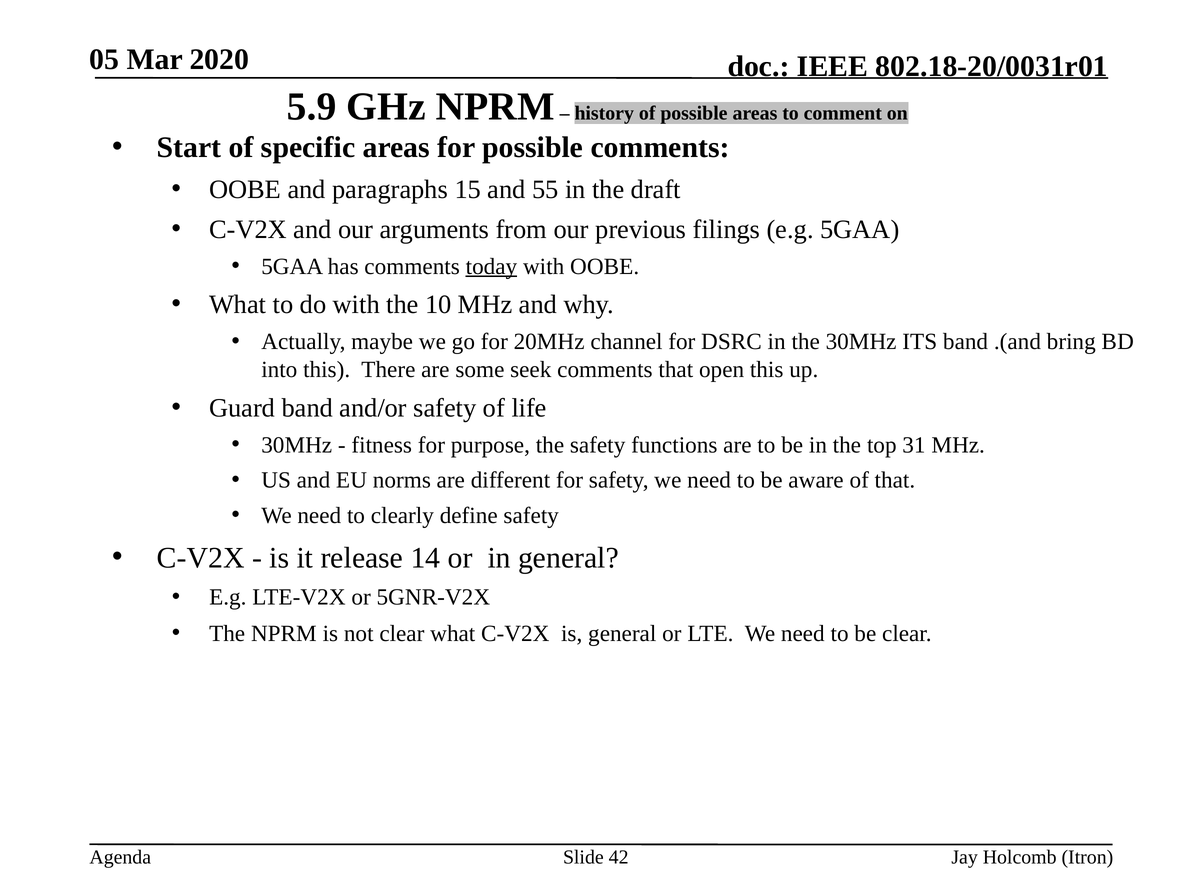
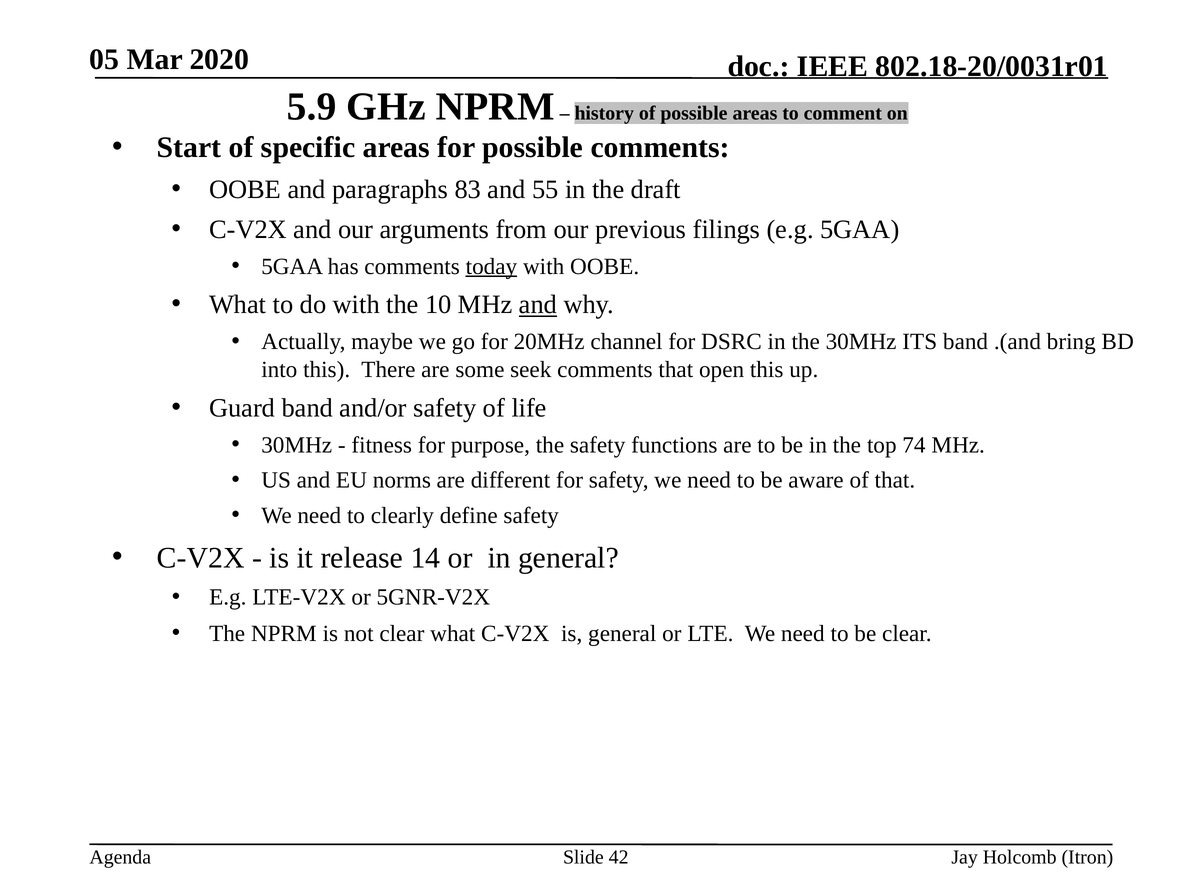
15: 15 -> 83 (468, 189)
and underline: none -> present (538, 305)
31: 31 -> 74 (914, 445)
